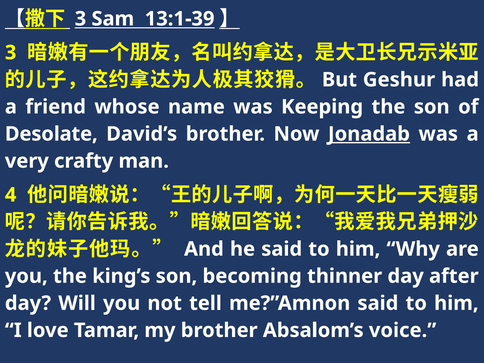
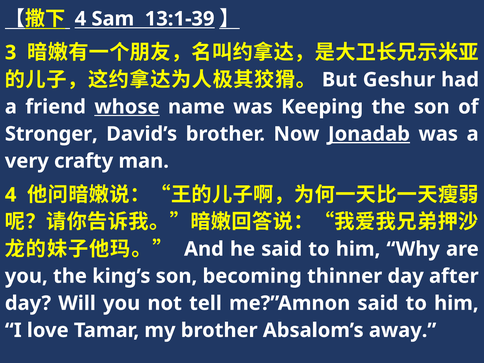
3: 3 -> 4 (80, 19)
whose underline: none -> present (127, 107)
Desolate: Desolate -> Stronger (51, 134)
voice: voice -> away (403, 330)
